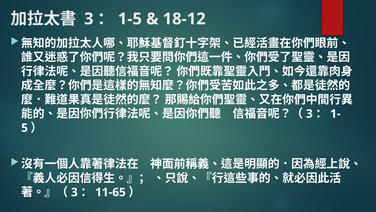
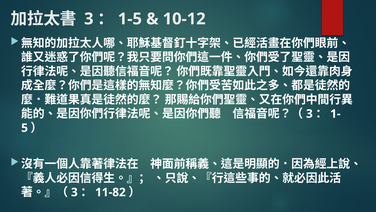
18-12: 18-12 -> 10-12 (184, 19)
11-65: 11-65 -> 11-82 (110, 192)
